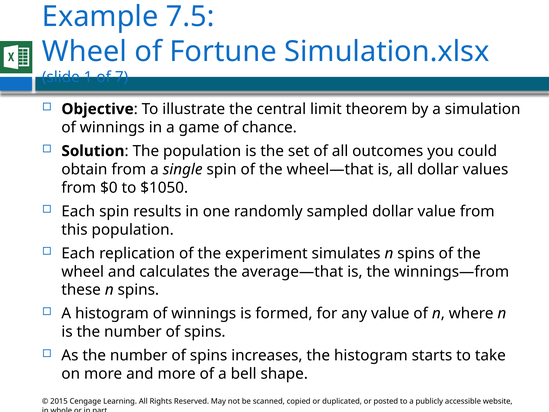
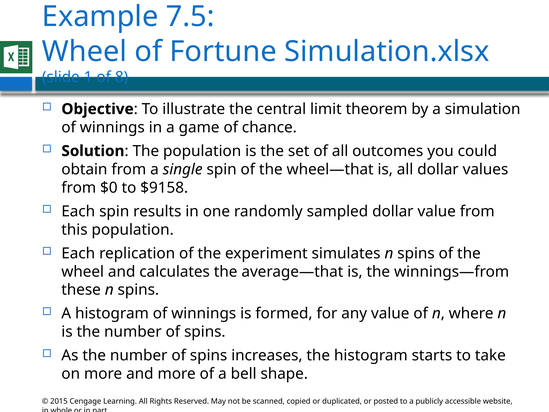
7: 7 -> 8 (122, 77)
$1050: $1050 -> $9158 (164, 188)
